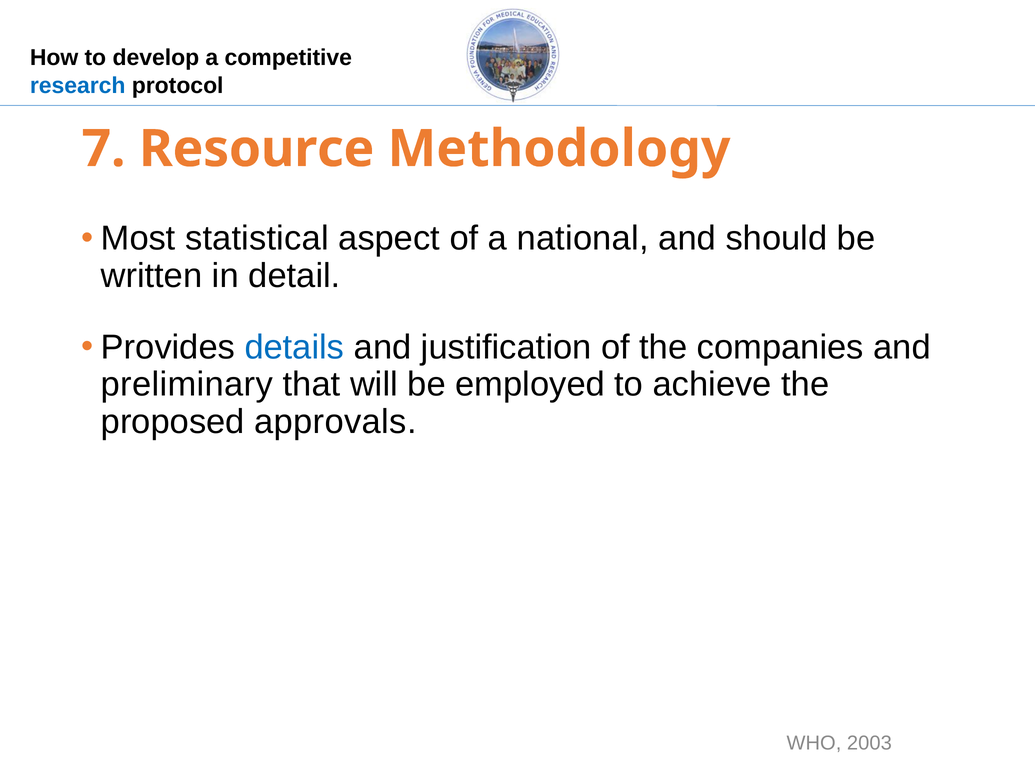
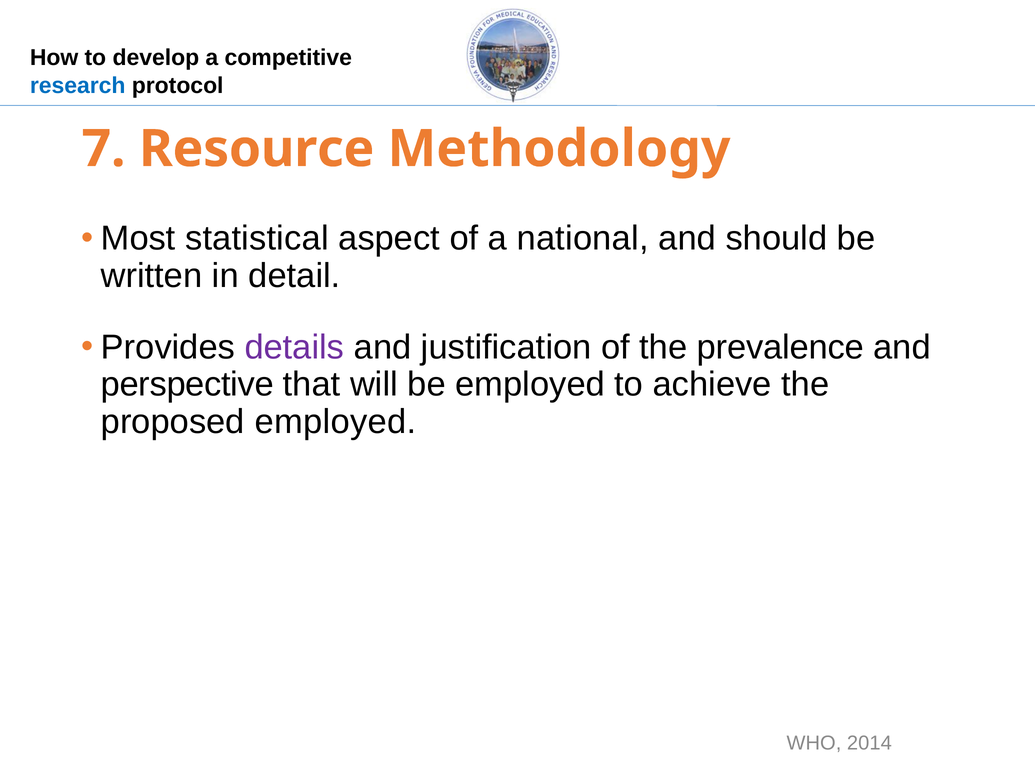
details colour: blue -> purple (294, 347)
companies: companies -> prevalence (780, 347)
preliminary: preliminary -> perspective (187, 384)
proposed approvals: approvals -> employed (335, 421)
2003: 2003 -> 2014 (869, 742)
